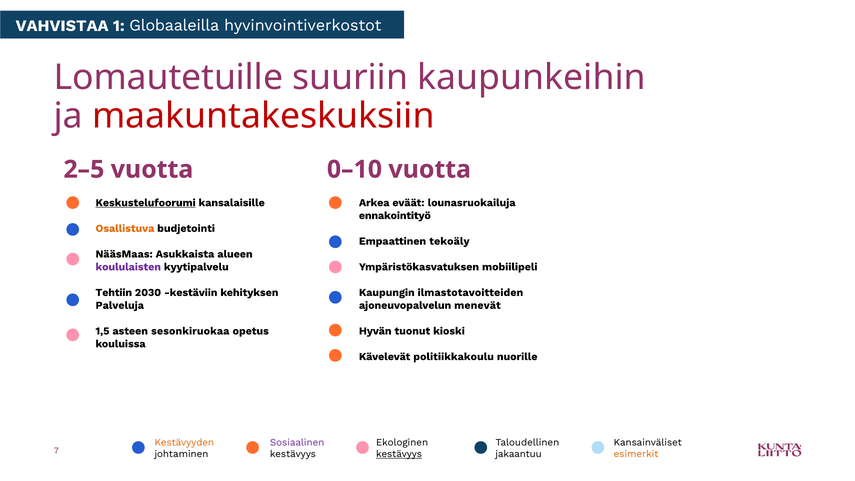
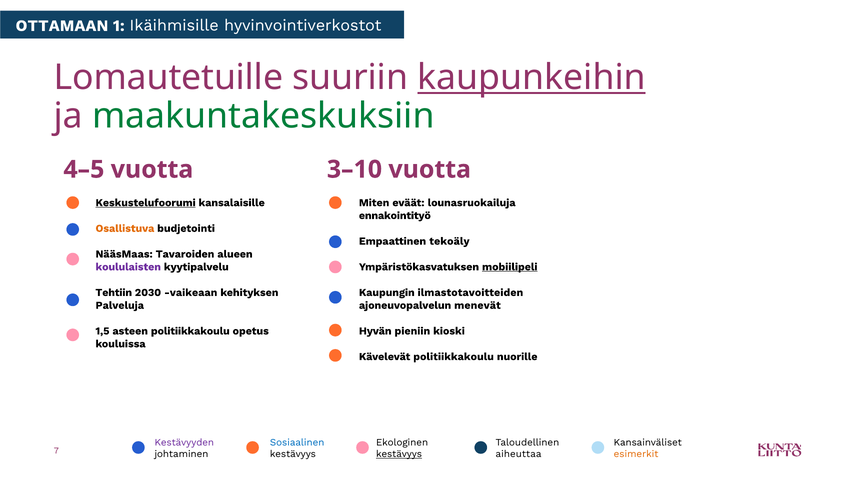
VAHVISTAA: VAHVISTAA -> OTTAMAAN (62, 26)
Globaaleilla: Globaaleilla -> Ikäihmisille (174, 26)
kaupunkeihin underline: none -> present (532, 78)
maakuntakeskuksiin colour: red -> green (263, 116)
2–5: 2–5 -> 4–5 (84, 169)
0–10: 0–10 -> 3–10 (354, 169)
Arkea: Arkea -> Miten (374, 203)
Asukkaista: Asukkaista -> Tavaroiden (185, 254)
mobiilipeli underline: none -> present (510, 267)
kestäviin: kestäviin -> vaikeaan (191, 292)
tuonut: tuonut -> pieniin (412, 331)
asteen sesonkiruokaa: sesonkiruokaa -> politiikkakoulu (190, 331)
Kestävyyden colour: orange -> purple (184, 442)
Sosiaalinen colour: purple -> blue (297, 442)
jakaantuu: jakaantuu -> aiheuttaa (519, 454)
